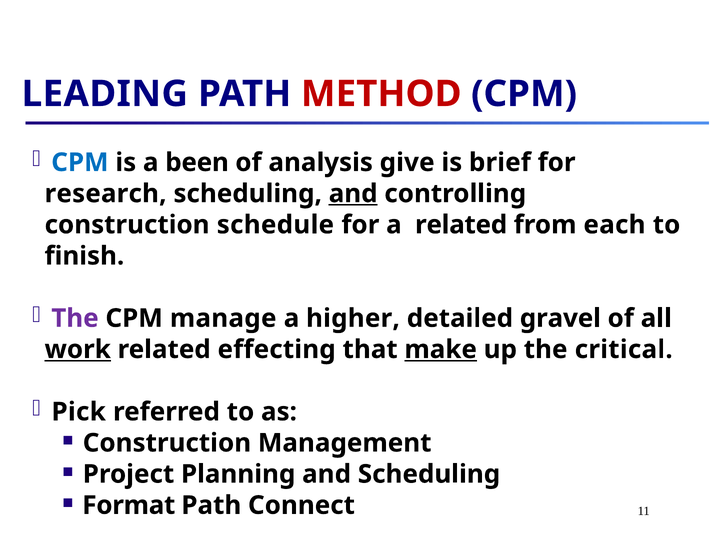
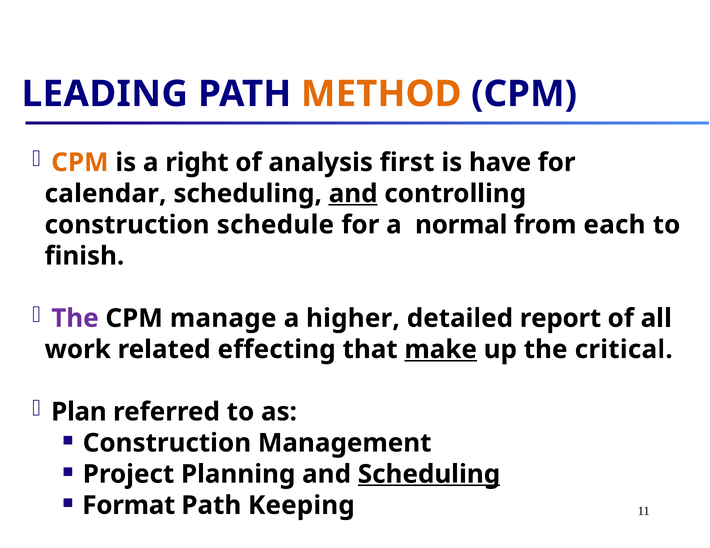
METHOD colour: red -> orange (381, 94)
CPM colour: blue -> orange (80, 163)
been: been -> right (197, 163)
give: give -> first (407, 163)
brief: brief -> have (500, 163)
research: research -> calendar (106, 194)
a related: related -> normal (461, 225)
gravel: gravel -> report (560, 319)
work underline: present -> none (78, 350)
Pick: Pick -> Plan (79, 412)
Scheduling underline: none -> present (429, 475)
Connect: Connect -> Keeping (301, 506)
